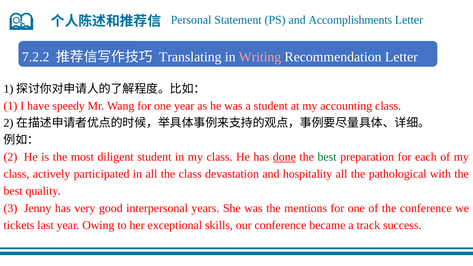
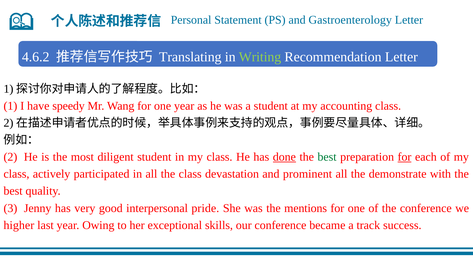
Accomplishments: Accomplishments -> Gastroenterology (350, 20)
7.2.2: 7.2.2 -> 4.6.2 (36, 57)
Writing colour: pink -> light green (260, 57)
for underline: none -> present (405, 157)
hospitality: hospitality -> prominent (308, 174)
pathological: pathological -> demonstrate (398, 174)
years: years -> pride (205, 208)
tickets: tickets -> higher (19, 225)
